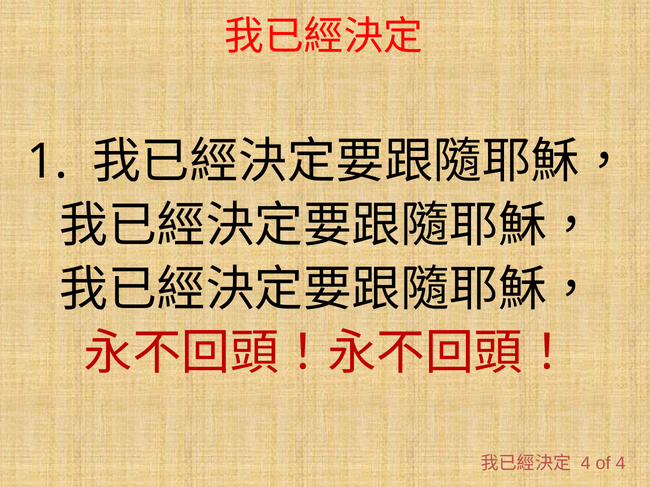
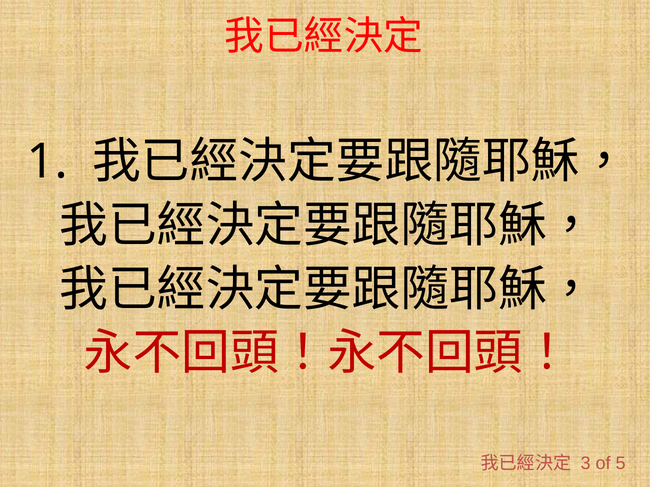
4: 4 -> 3 (586, 464)
of 4: 4 -> 5 (621, 464)
